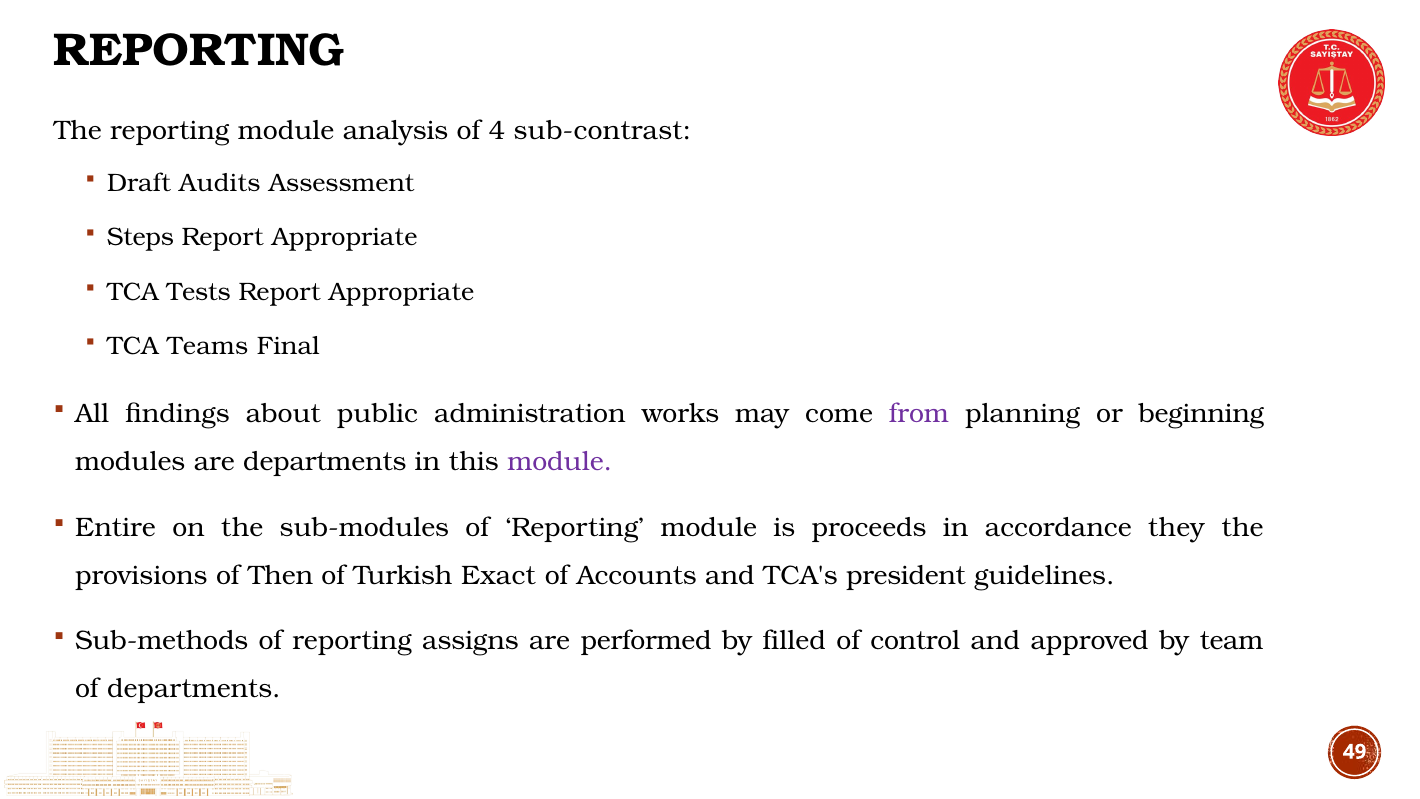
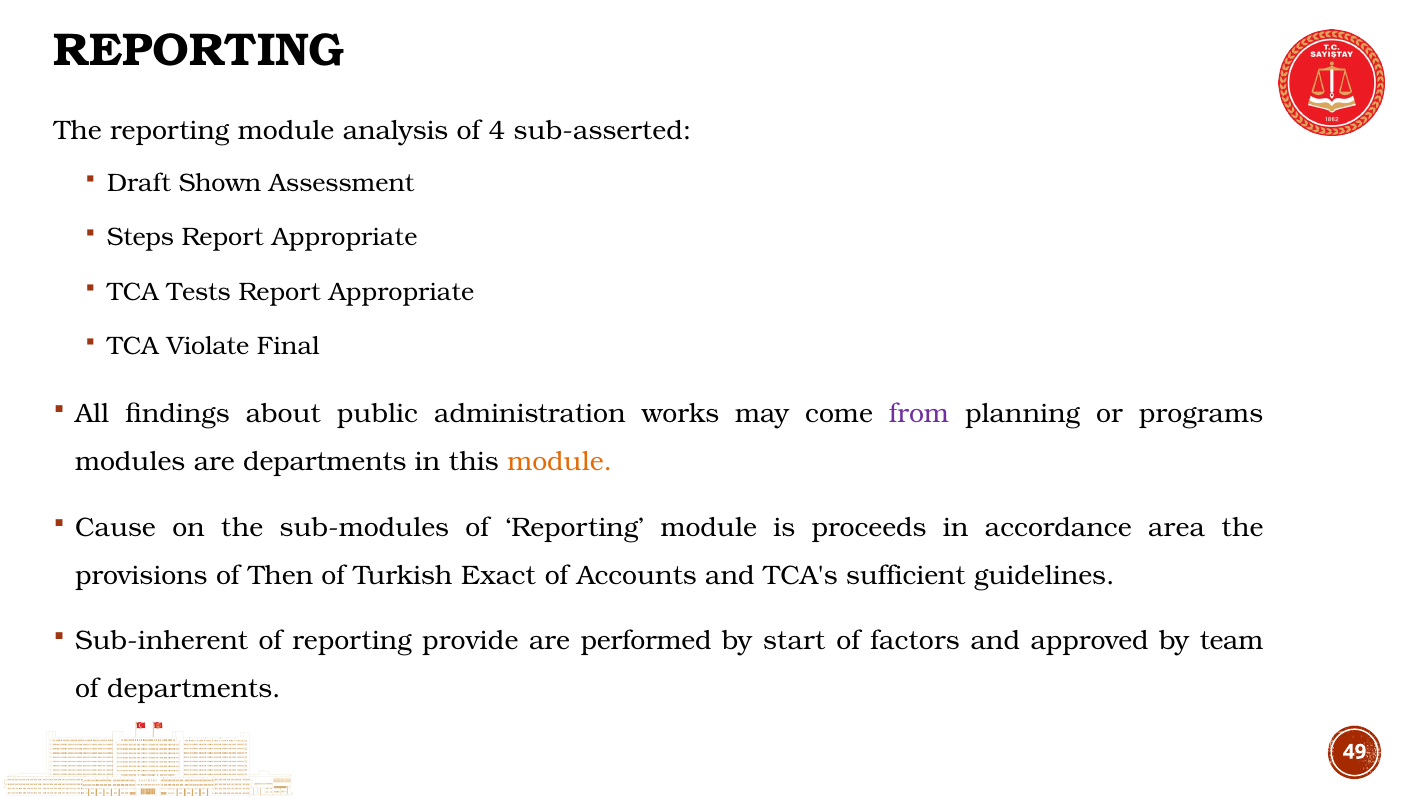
sub-contrast: sub-contrast -> sub-asserted (603, 131)
Audits: Audits -> Shown (220, 183)
Teams: Teams -> Violate (208, 346)
beginning: beginning -> programs (1201, 414)
module colour: purple -> orange (560, 462)
Entire: Entire -> Cause (115, 527)
they: they -> area (1177, 527)
president: president -> sufficient (906, 575)
Sub-methods: Sub-methods -> Sub-inherent (162, 641)
assigns: assigns -> provide (470, 641)
filled: filled -> start (794, 641)
control: control -> factors (915, 641)
